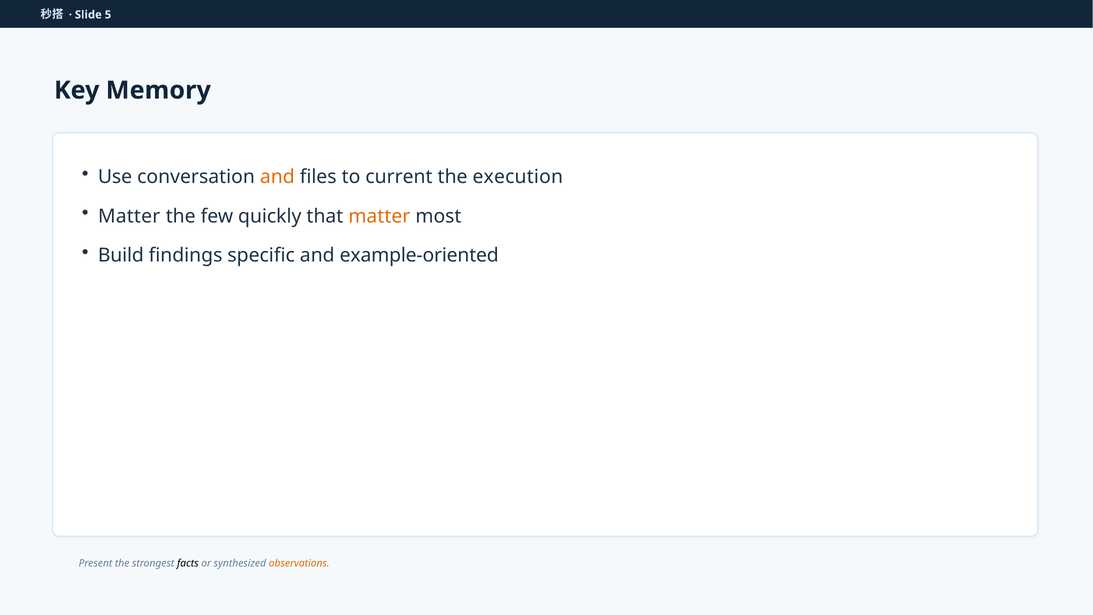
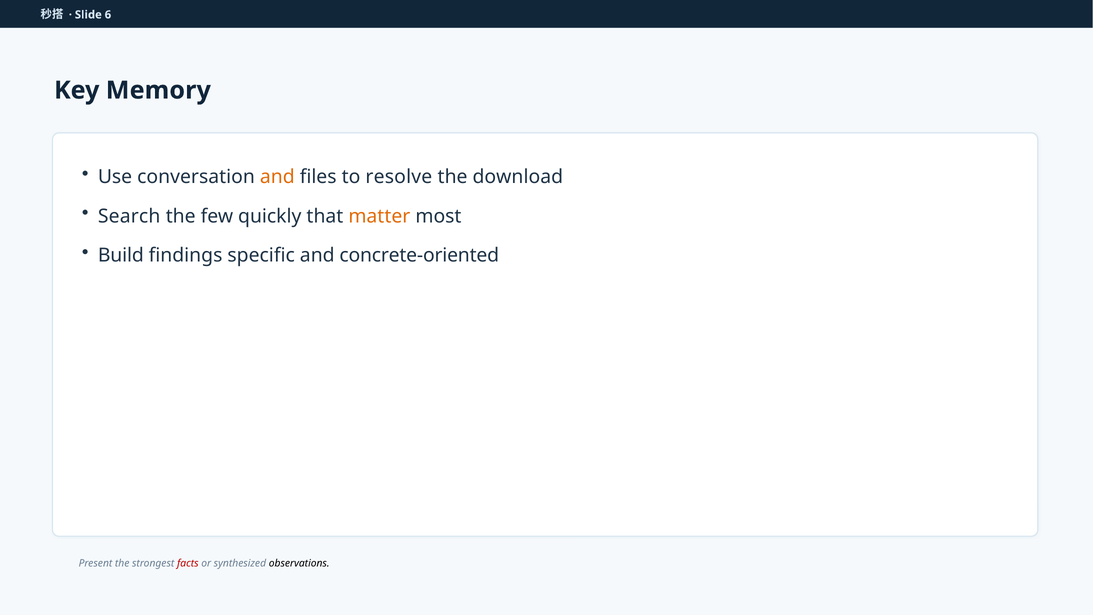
5: 5 -> 6 (108, 15)
current: current -> resolve (399, 177)
execution: execution -> download (518, 177)
Matter: Matter -> Search (129, 216)
example-oriented: example-oriented -> concrete-oriented (419, 255)
facts colour: black -> red (188, 563)
observations colour: orange -> black (299, 563)
